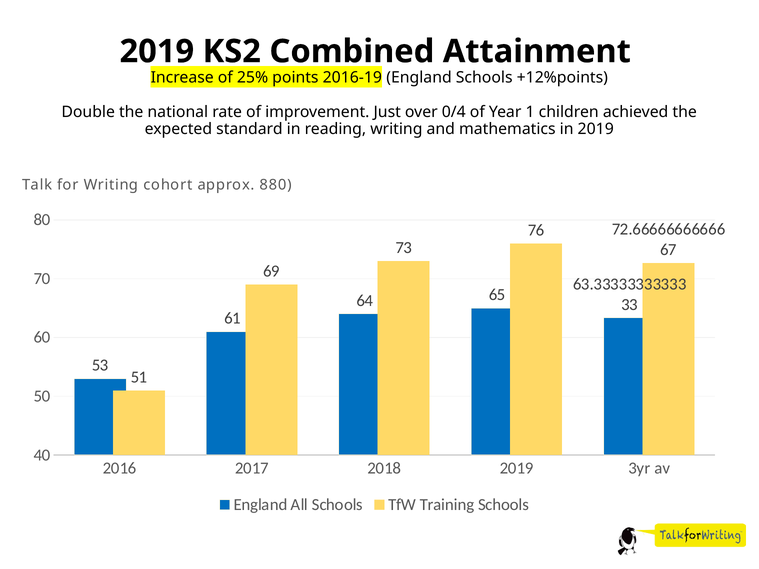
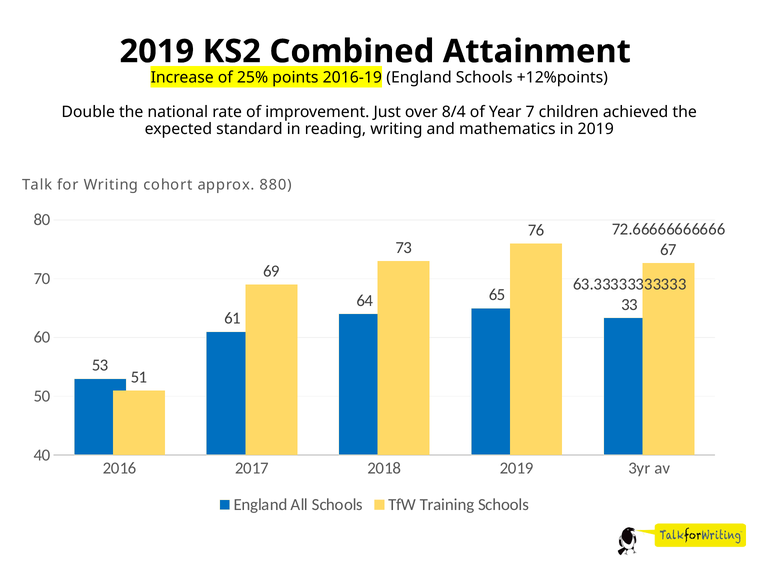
0/4: 0/4 -> 8/4 (454, 112)
1: 1 -> 7 (530, 112)
